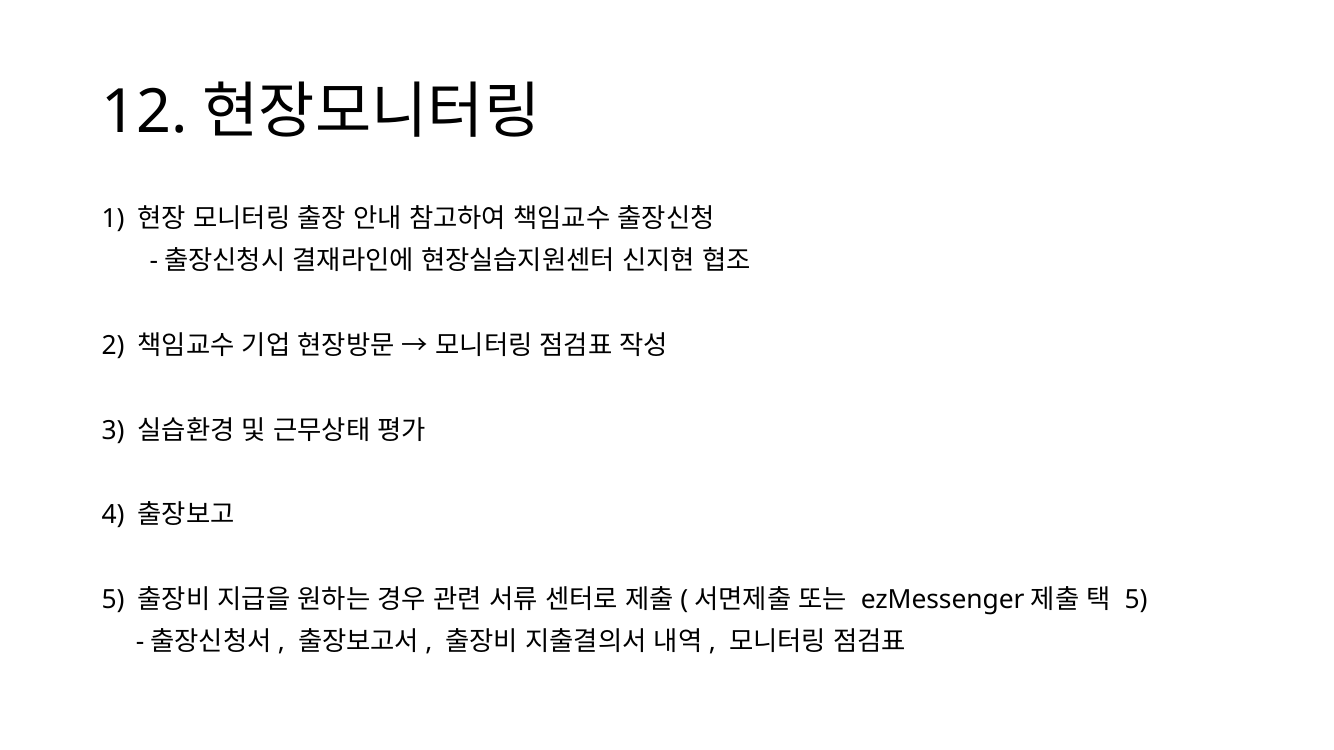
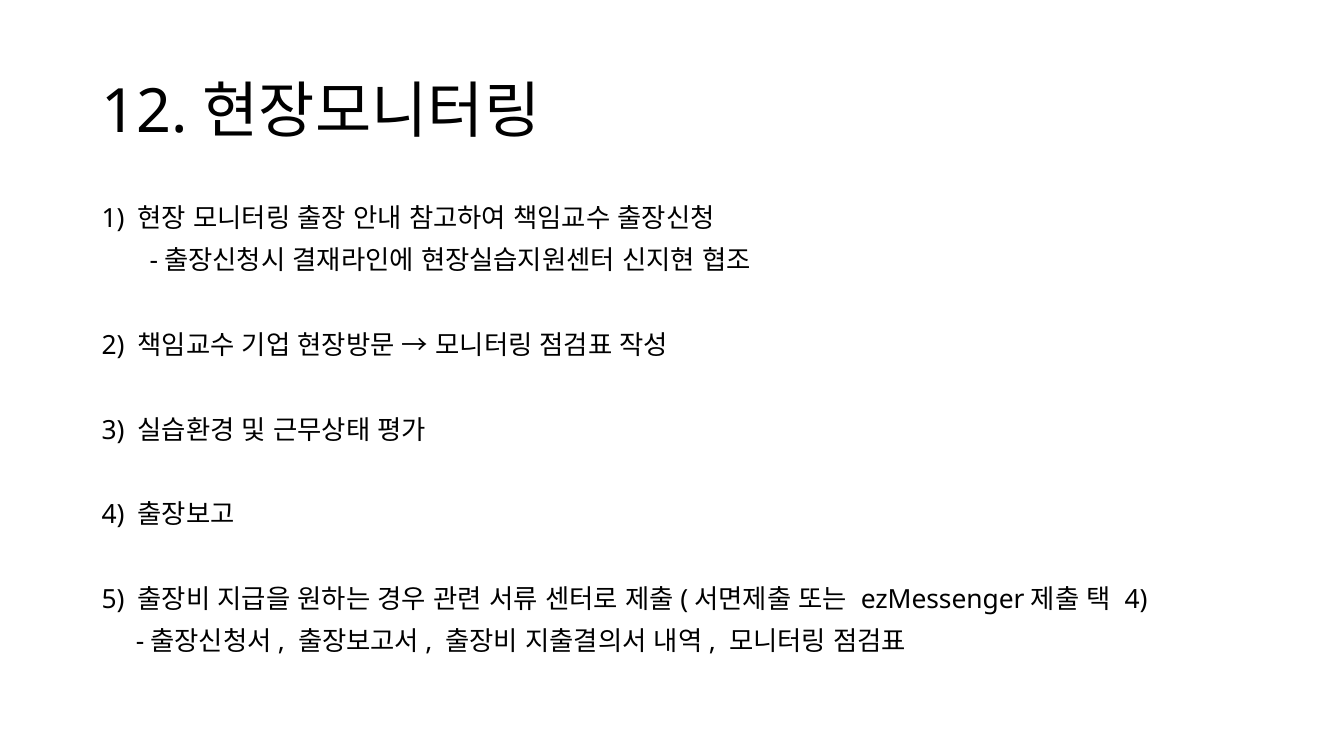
5: 5 -> 4 (1136, 600)
